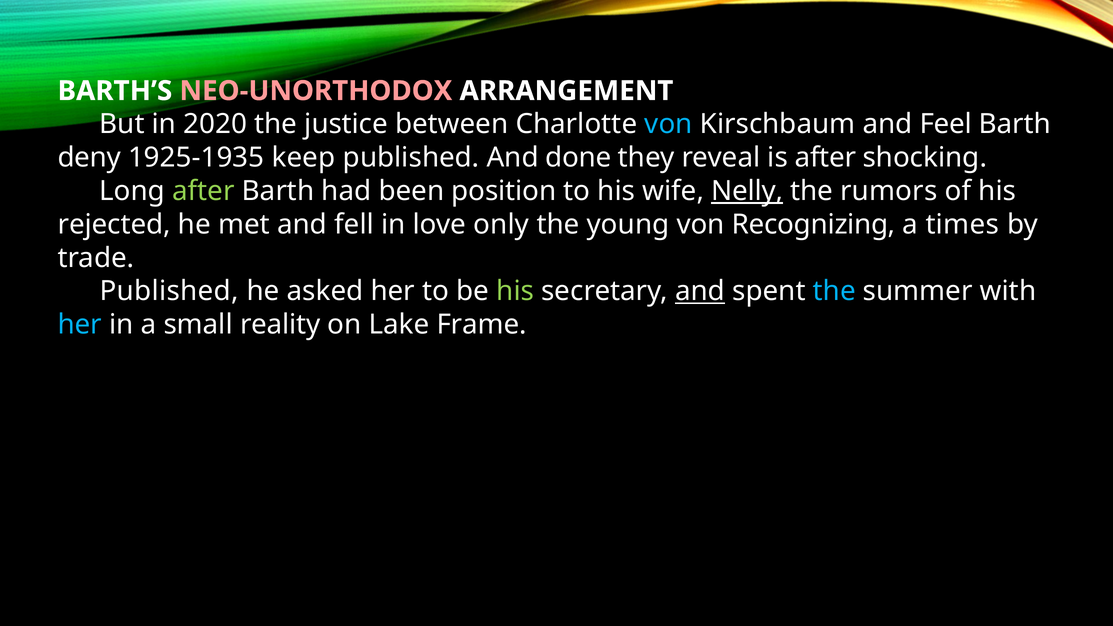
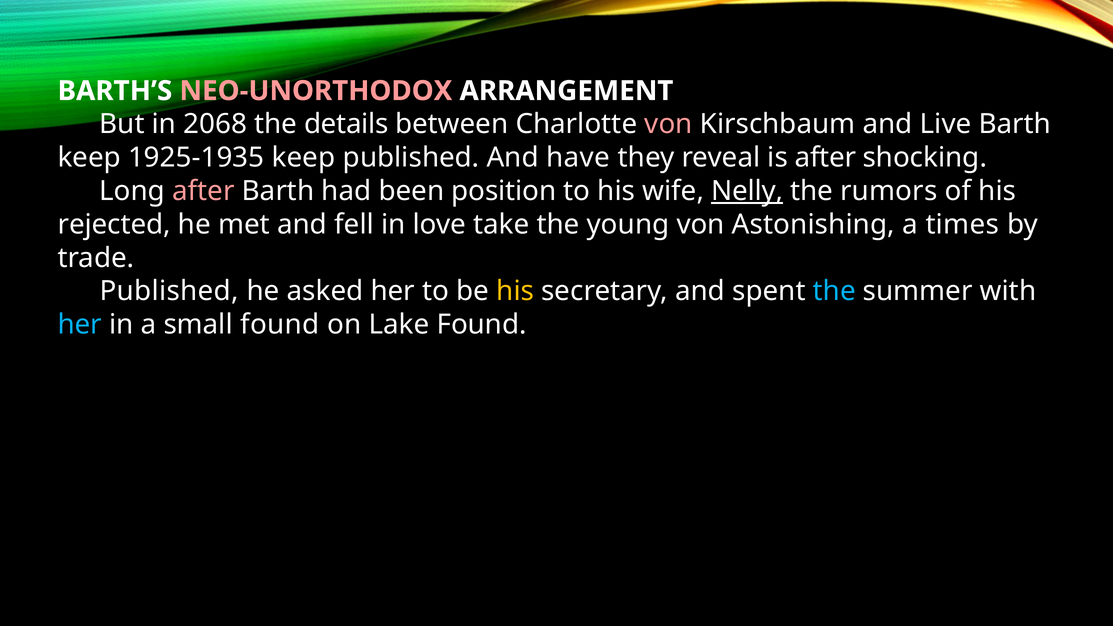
2020: 2020 -> 2068 (215, 124)
justice: justice -> details (346, 124)
von colour: light blue -> pink (669, 124)
Feel: Feel -> Live (946, 124)
deny: deny -> keep (89, 158)
done: done -> have (578, 158)
after colour: light green -> pink (203, 191)
only: only -> take (501, 224)
Recognizing: Recognizing -> Astonishing (813, 224)
his colour: light green -> yellow (515, 291)
and underline: present -> none (700, 291)
small reality: reality -> found (280, 325)
Lake Frame: Frame -> Found (482, 325)
